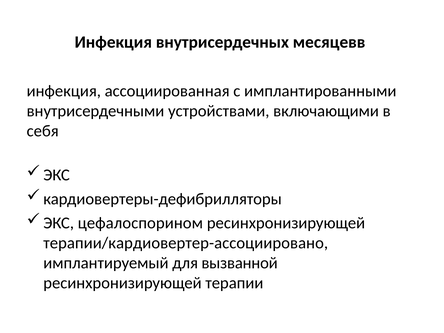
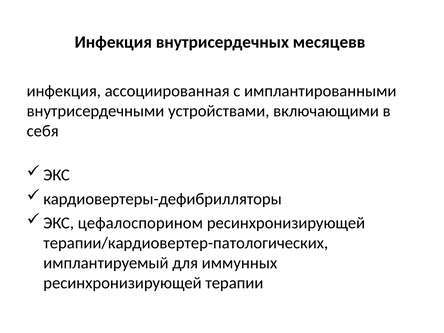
терапии/кардиовертер-ассоциировано: терапии/кардиовертер-ассоциировано -> терапии/кардиовертер-патологических (186, 243)
вызванной: вызванной -> иммунных (239, 263)
